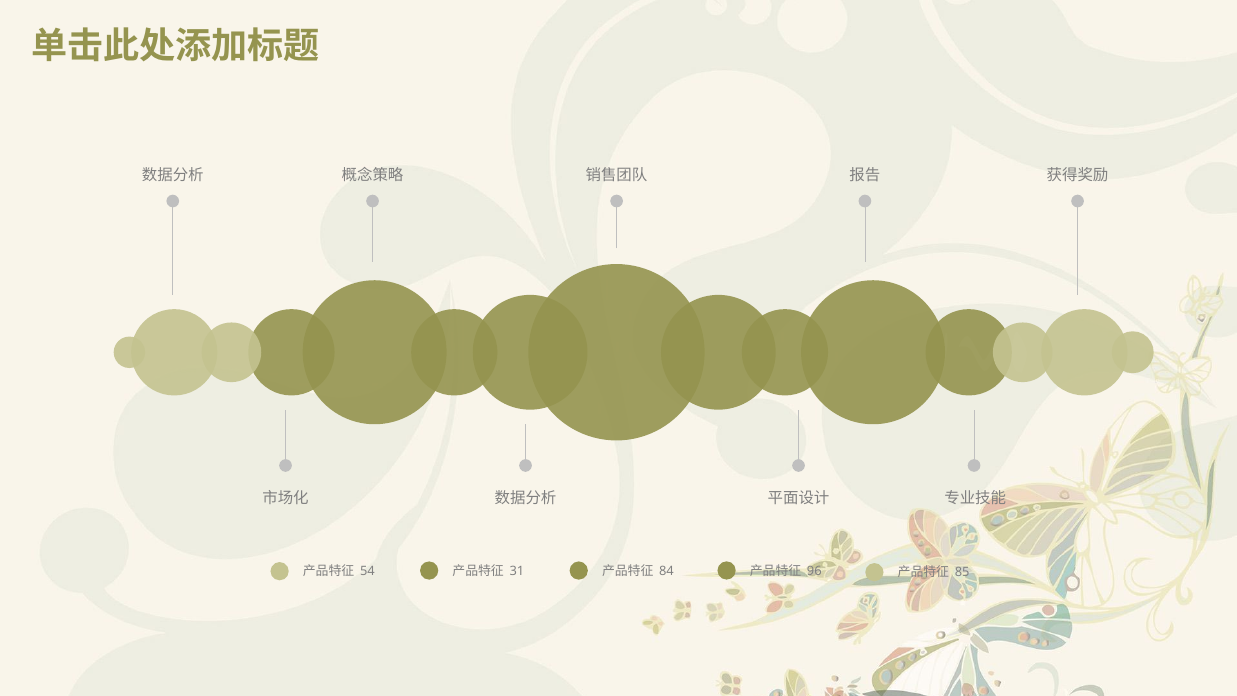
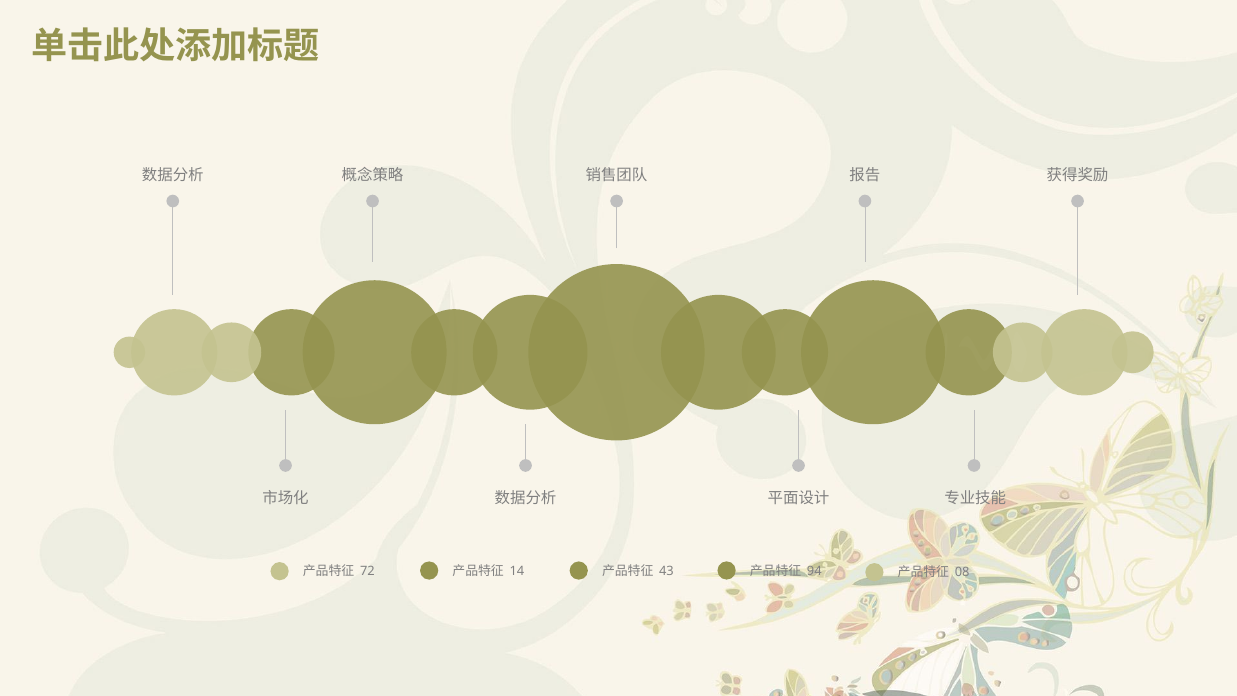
84: 84 -> 43 (667, 571)
54: 54 -> 72 (367, 571)
31: 31 -> 14 (517, 571)
96: 96 -> 94 (814, 571)
85: 85 -> 08 (962, 572)
